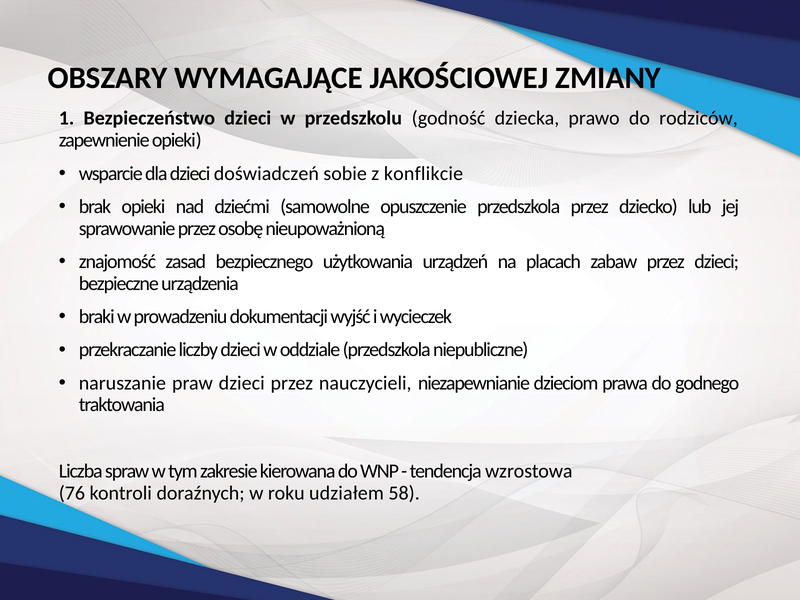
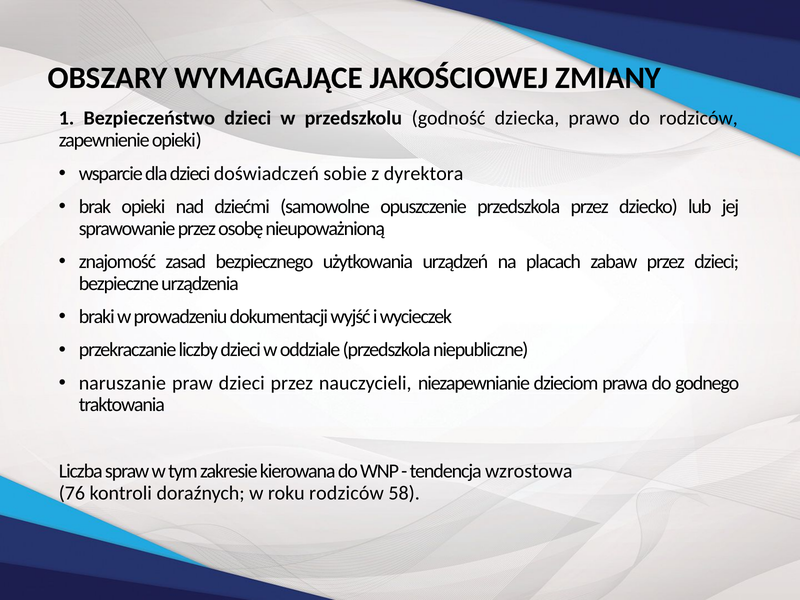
konflikcie: konflikcie -> dyrektora (424, 173)
roku udziałem: udziałem -> rodziców (346, 493)
